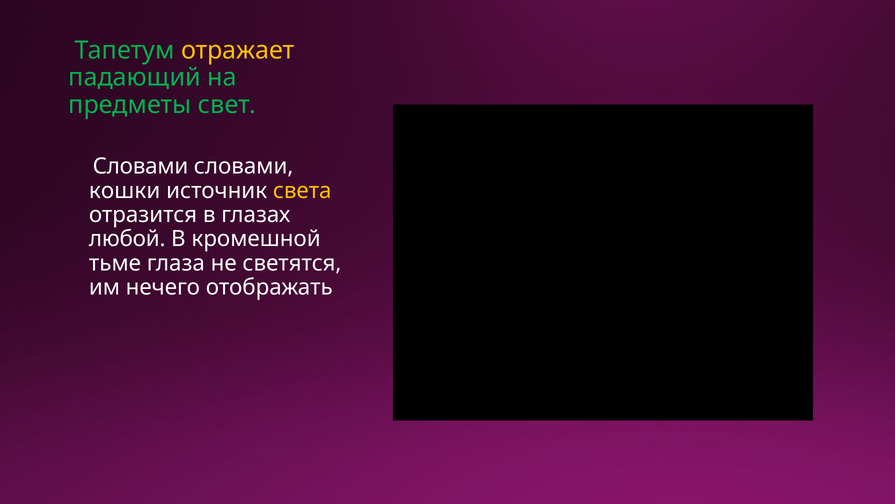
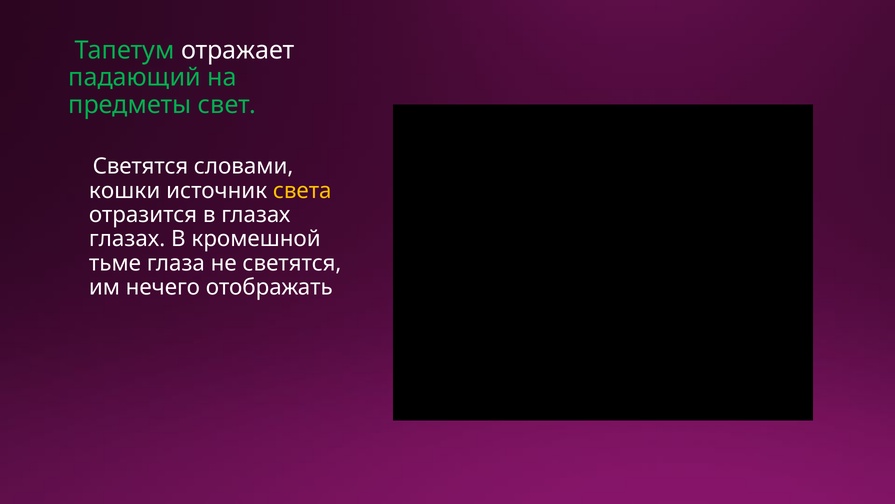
отражает colour: yellow -> white (238, 50)
Словами: Словами -> Светятся (140, 166)
любой: любой -> глазах (127, 239)
